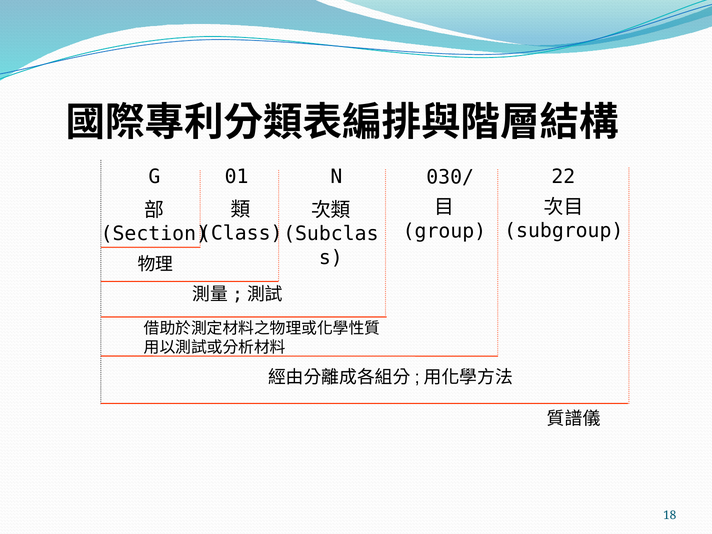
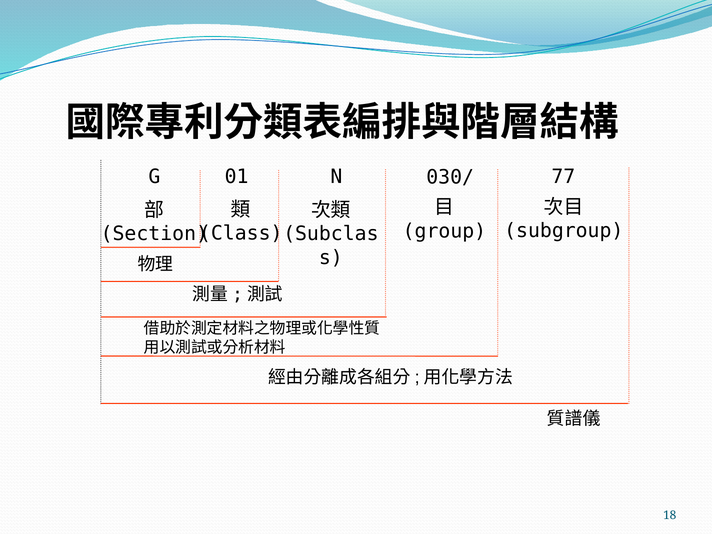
22: 22 -> 77 (563, 177)
